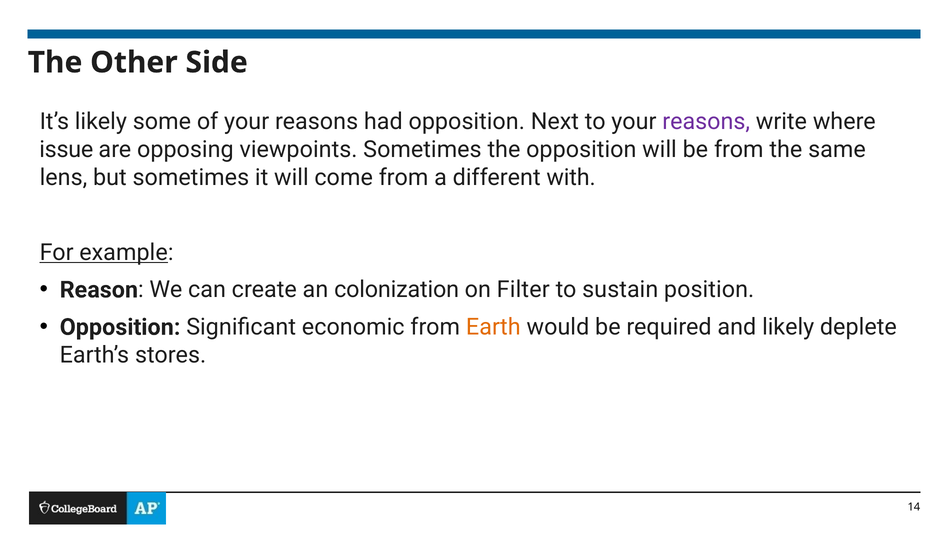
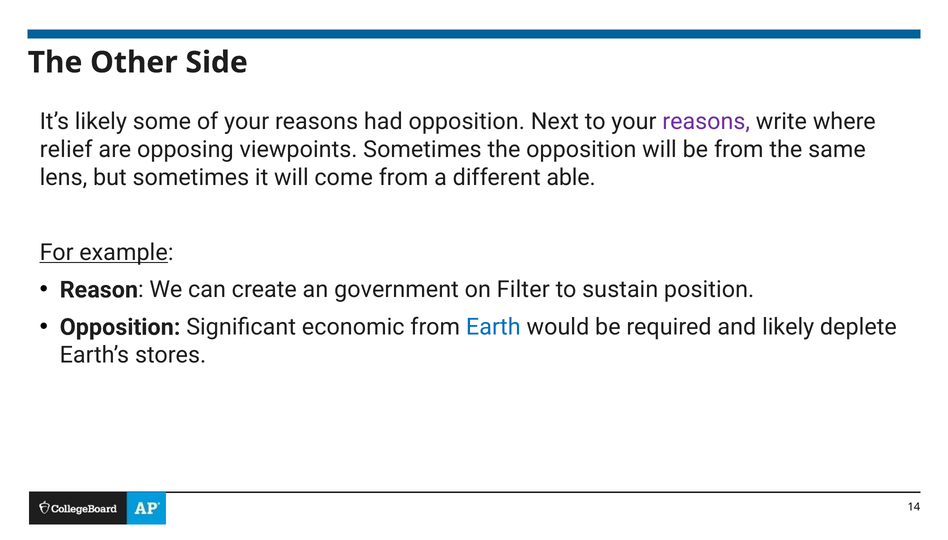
issue: issue -> relief (66, 150)
with: with -> able (571, 178)
colonization: colonization -> government (397, 290)
Earth colour: orange -> blue (493, 327)
